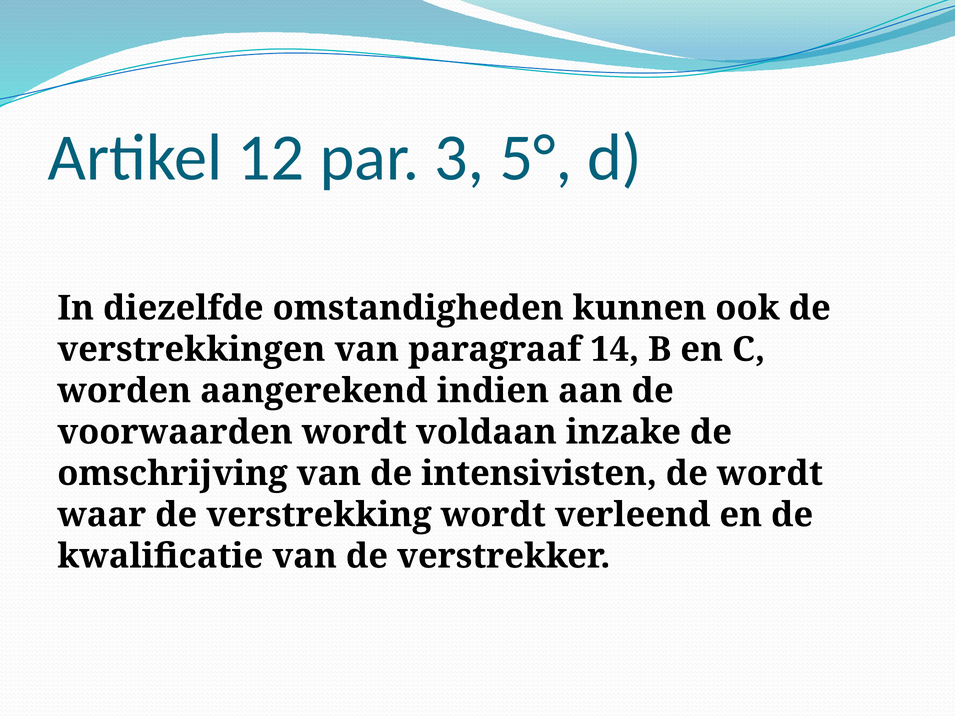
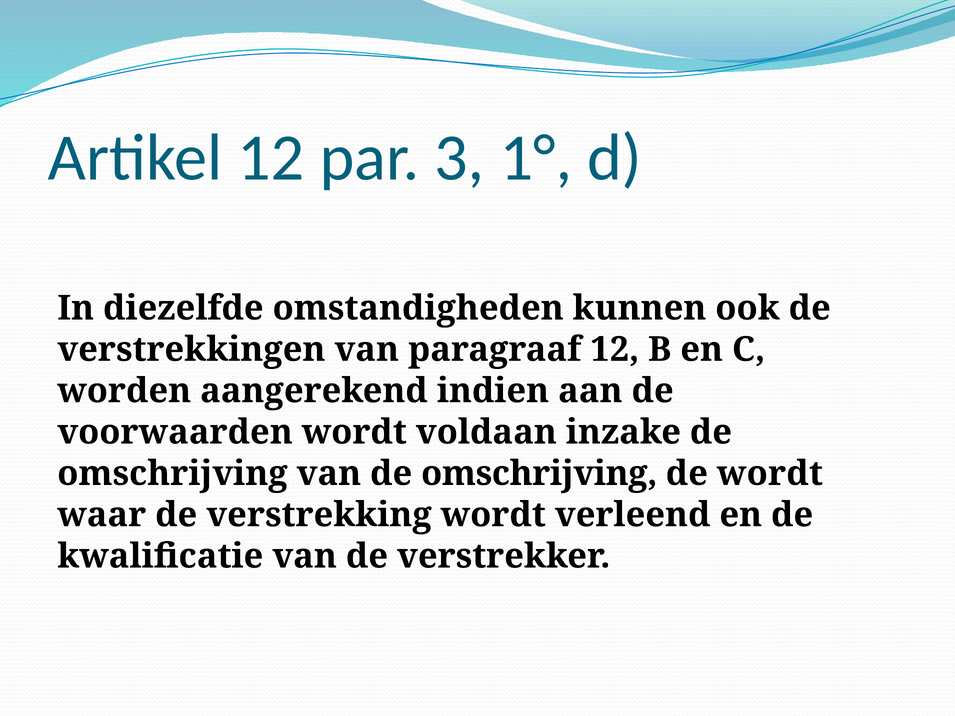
5°: 5° -> 1° (536, 158)
paragraaf 14: 14 -> 12 (615, 350)
van de intensivisten: intensivisten -> omschrijving (539, 474)
